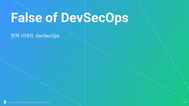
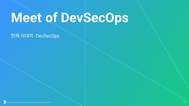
False: False -> Meet (26, 18)
